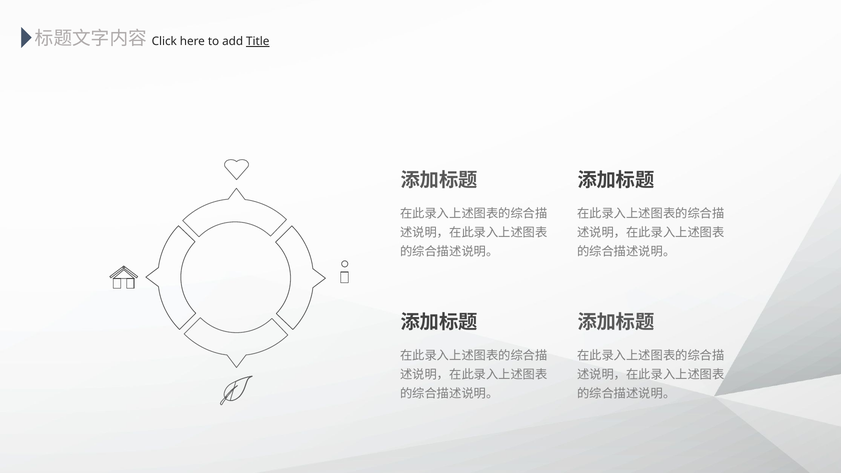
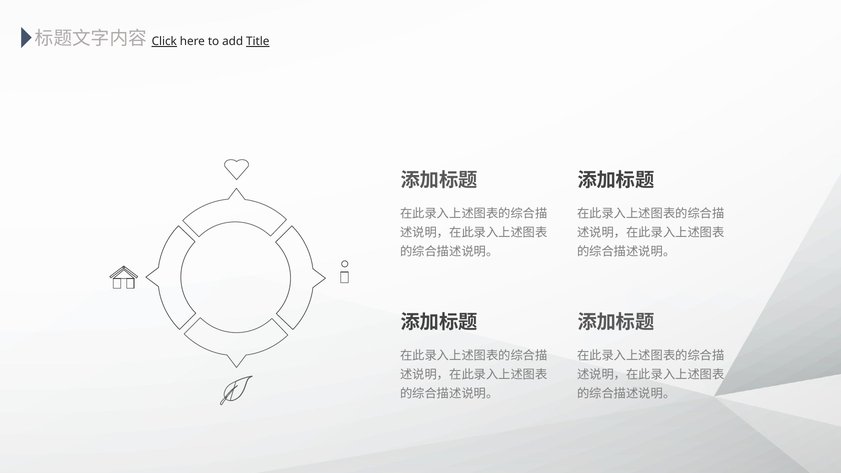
Click underline: none -> present (164, 41)
